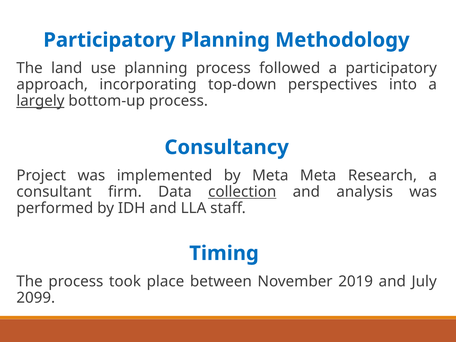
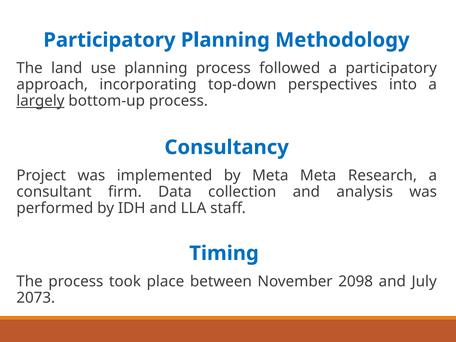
collection underline: present -> none (242, 192)
2019: 2019 -> 2098 (356, 281)
2099: 2099 -> 2073 (36, 298)
